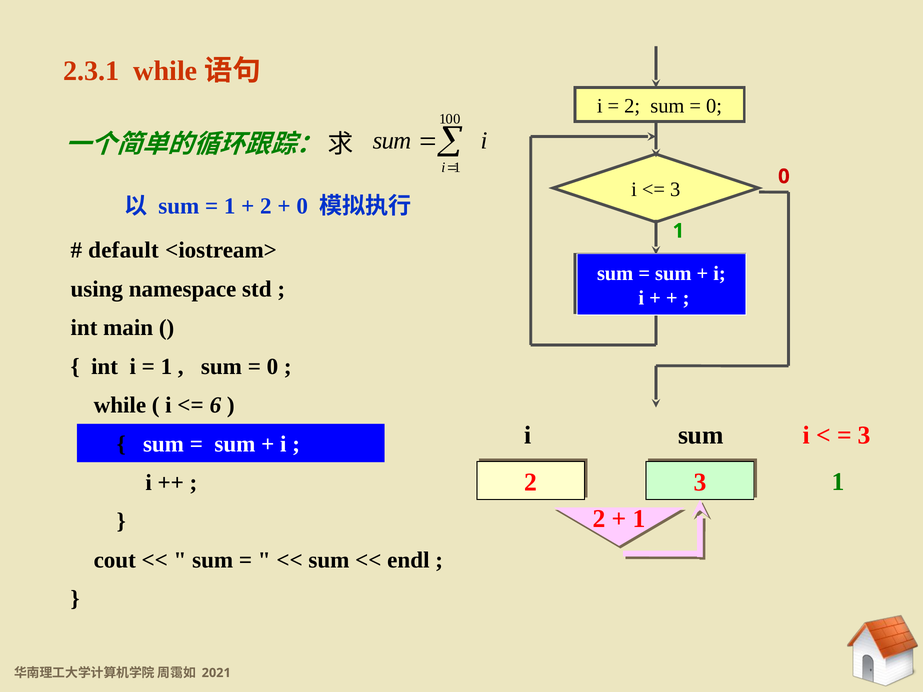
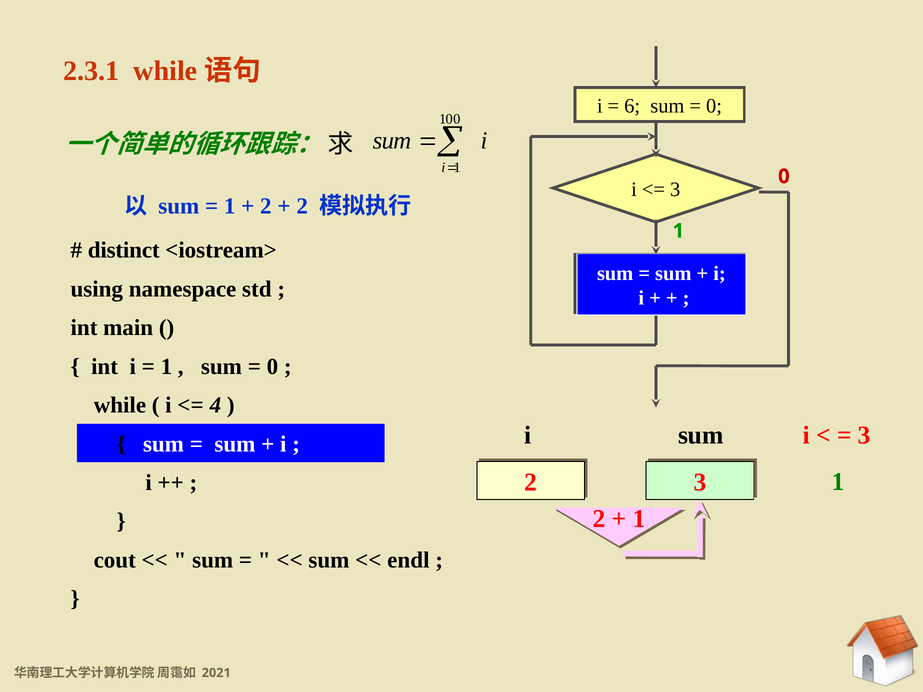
2: 2 -> 6 (632, 106)
0: 0 -> 2 (302, 206)
default: default -> distinct (124, 250)
6: 6 -> 4 (215, 405)
